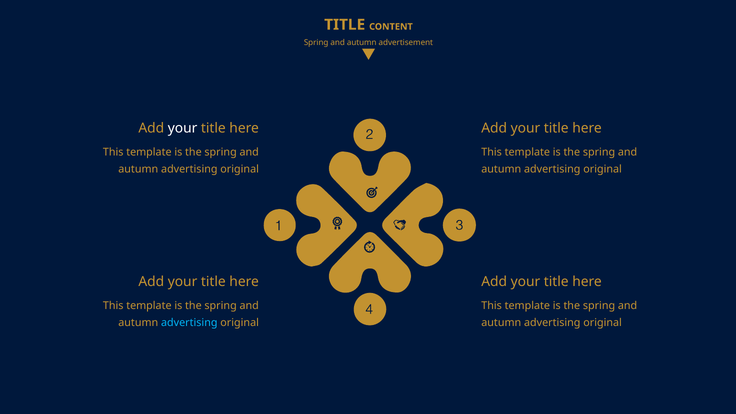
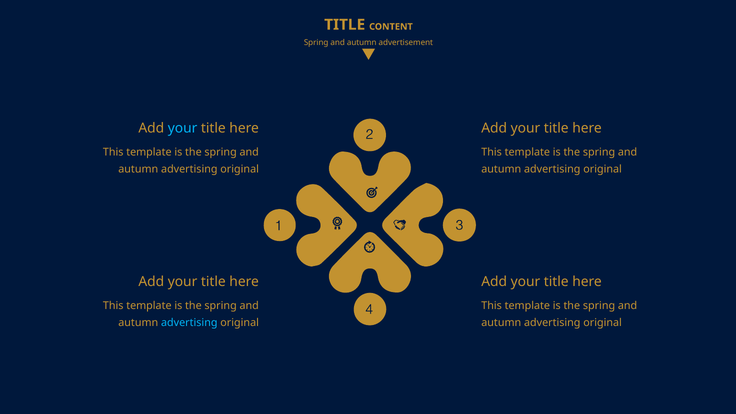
your colour: white -> light blue (183, 128)
